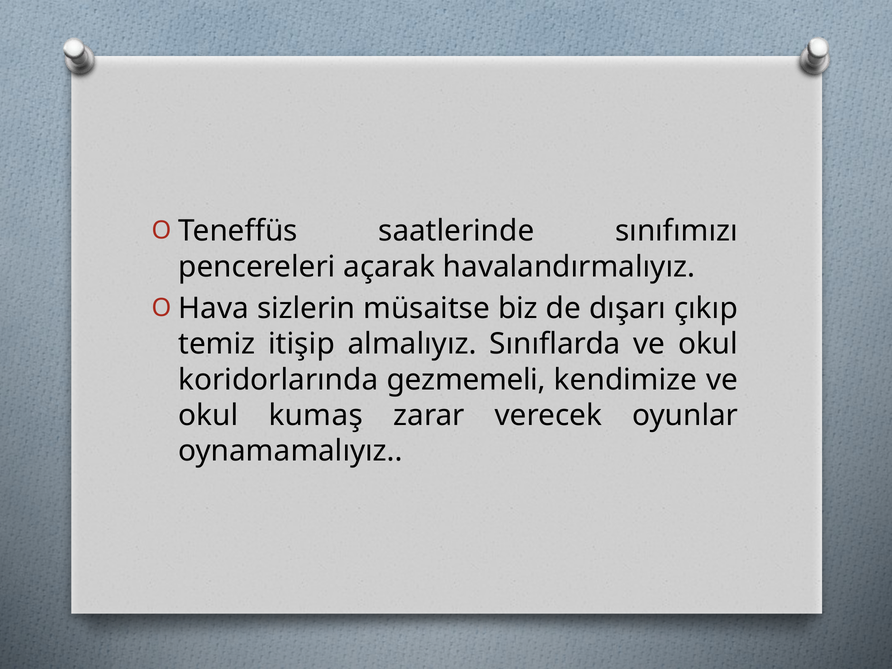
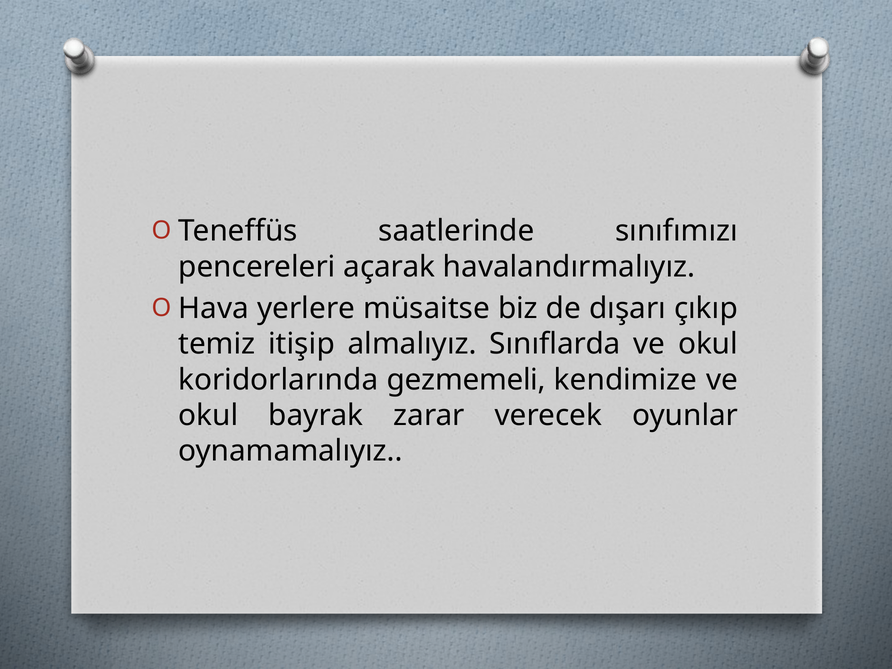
sizlerin: sizlerin -> yerlere (306, 308)
kumaş: kumaş -> bayrak (316, 415)
